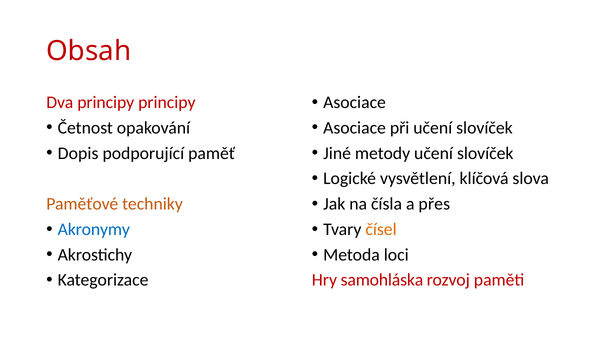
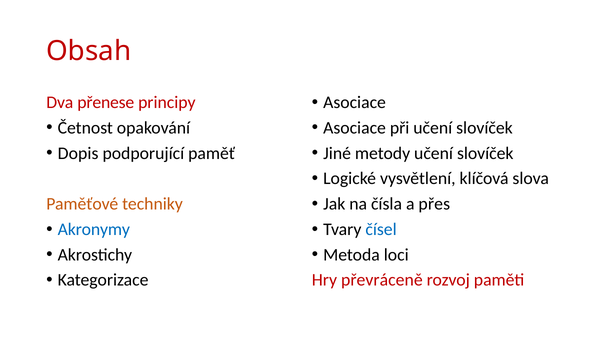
Dva principy: principy -> přenese (106, 103)
čísel colour: orange -> blue (381, 230)
samohláska: samohláska -> převráceně (382, 280)
